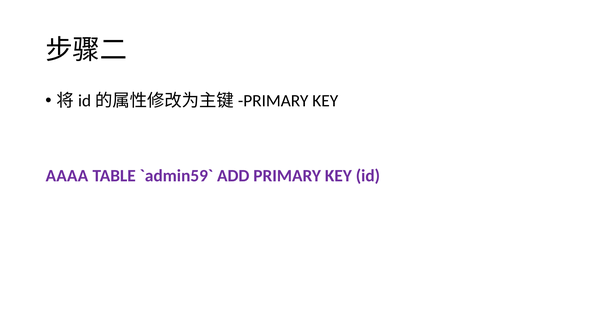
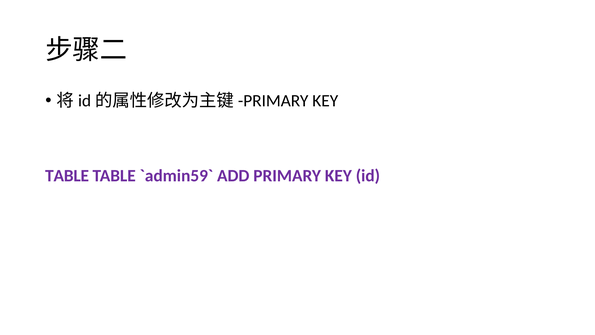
AAAA: AAAA -> TABLE (67, 175)
